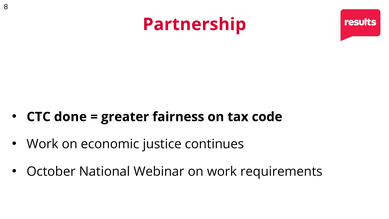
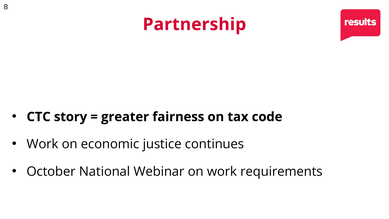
done: done -> story (71, 117)
